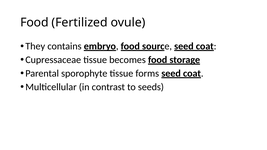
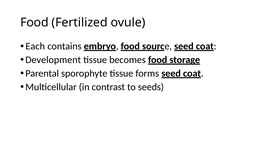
They: They -> Each (35, 46)
Cupressaceae: Cupressaceae -> Development (53, 60)
